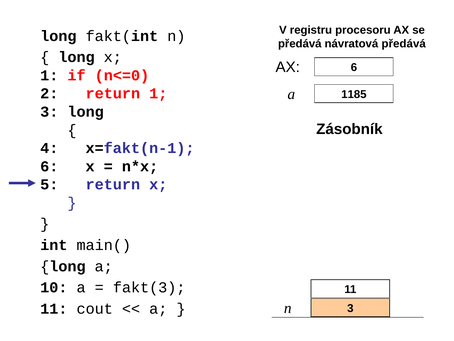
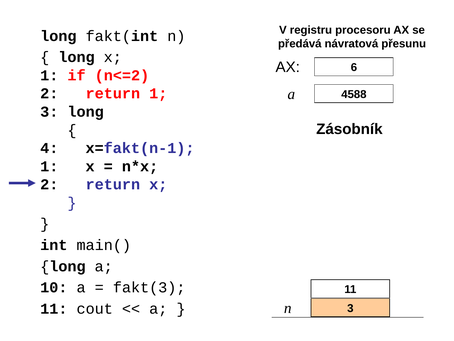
návratová předává: předává -> přesunu (404, 44)
n<=0: n<=0 -> n<=2 (122, 75)
1185: 1185 -> 4588 (354, 94)
6: 6 -> 1 (49, 166)
5: 5 -> 2 (49, 184)
